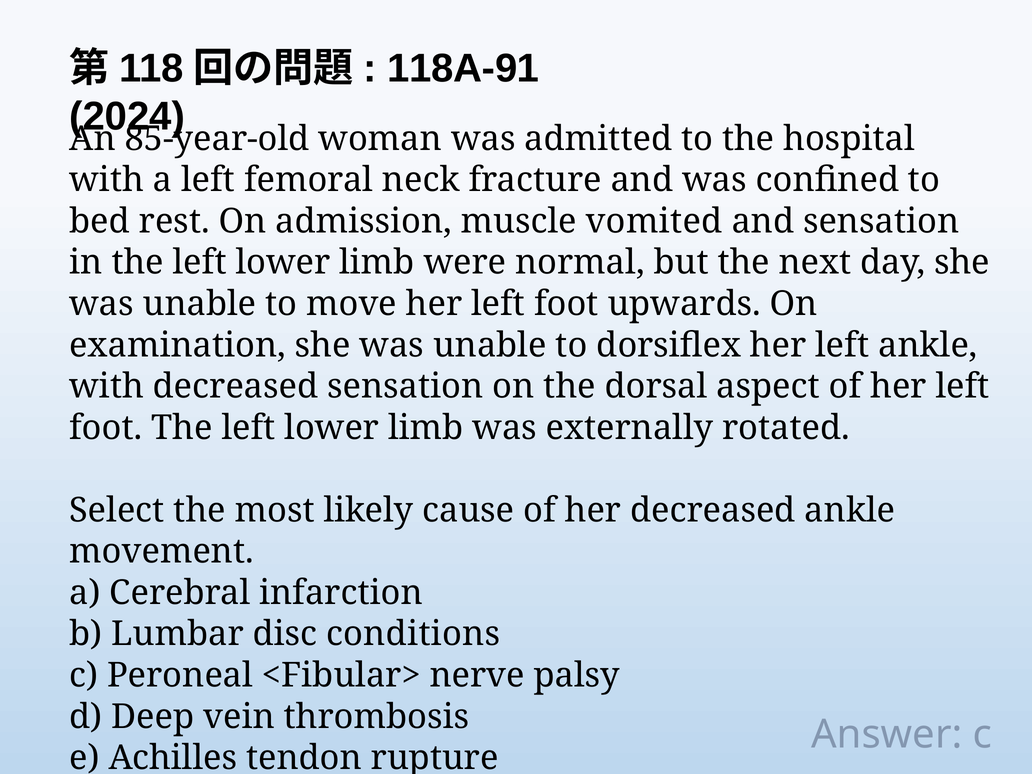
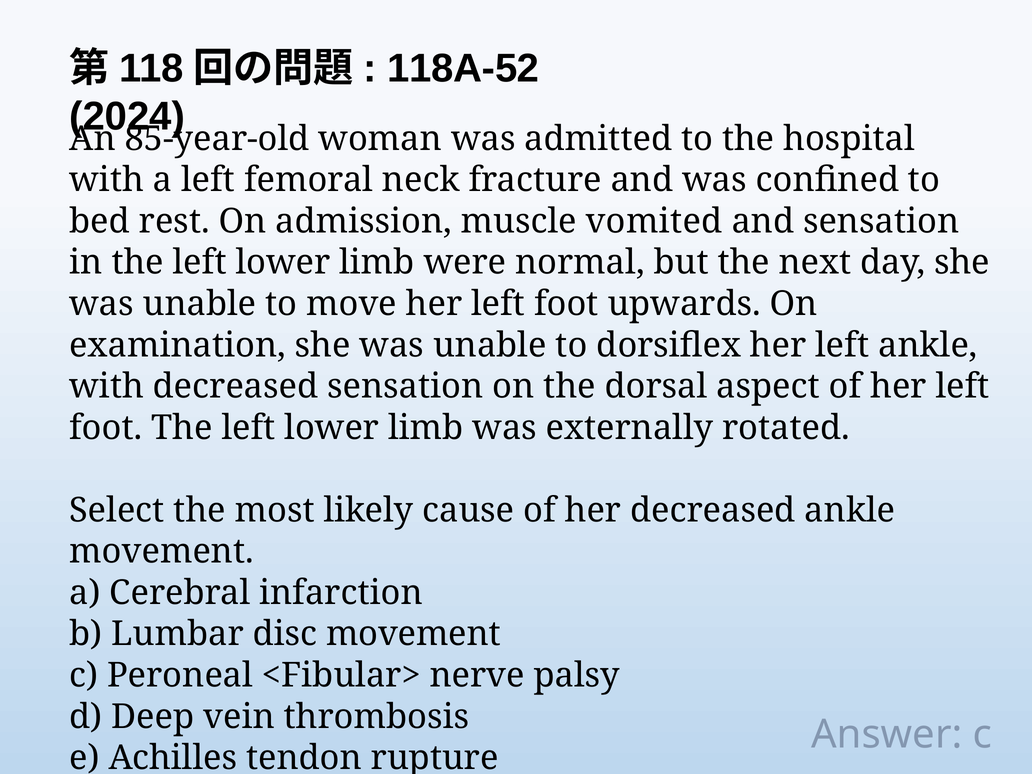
118A-91: 118A-91 -> 118A-52 (463, 69)
disc conditions: conditions -> movement (413, 634)
